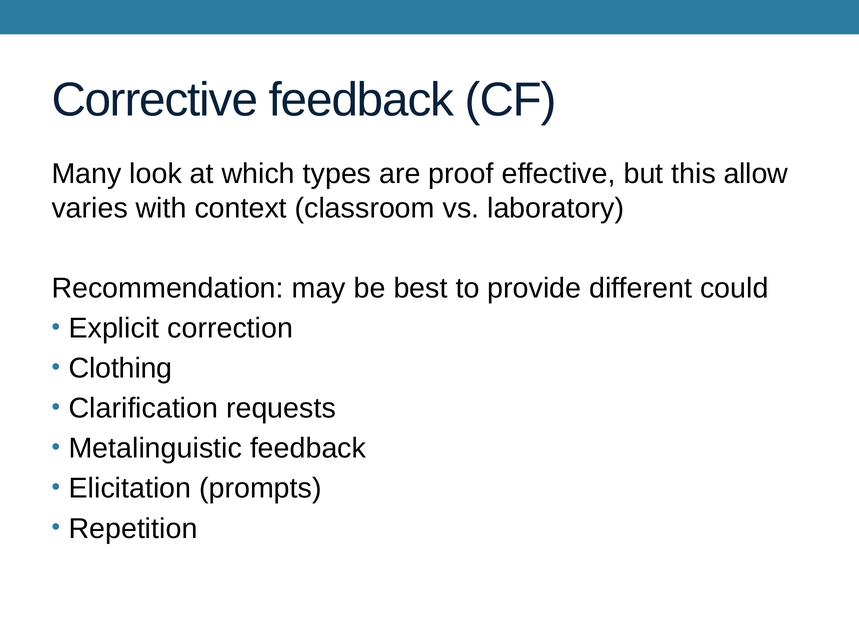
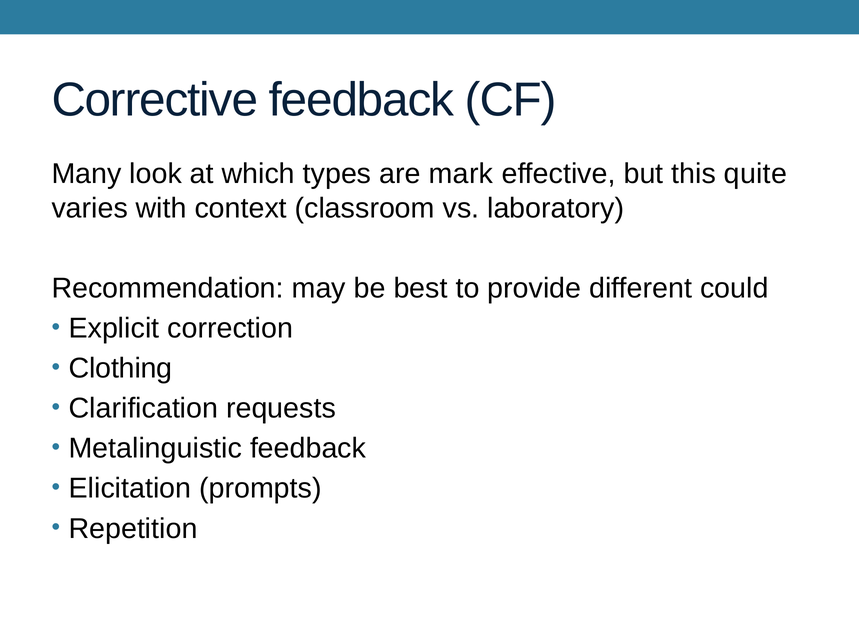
proof: proof -> mark (461, 174)
allow: allow -> quite (756, 174)
